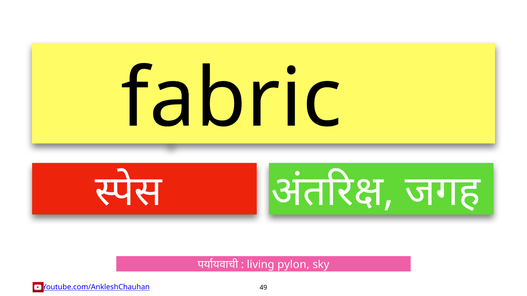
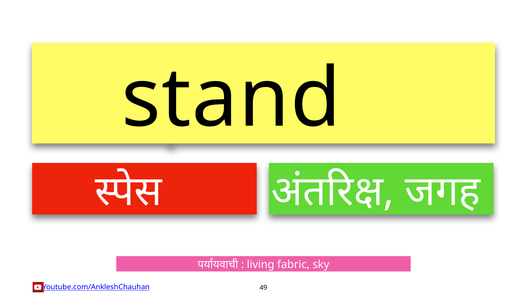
fabric: fabric -> stand (231, 99)
pylon: pylon -> fabric (293, 265)
